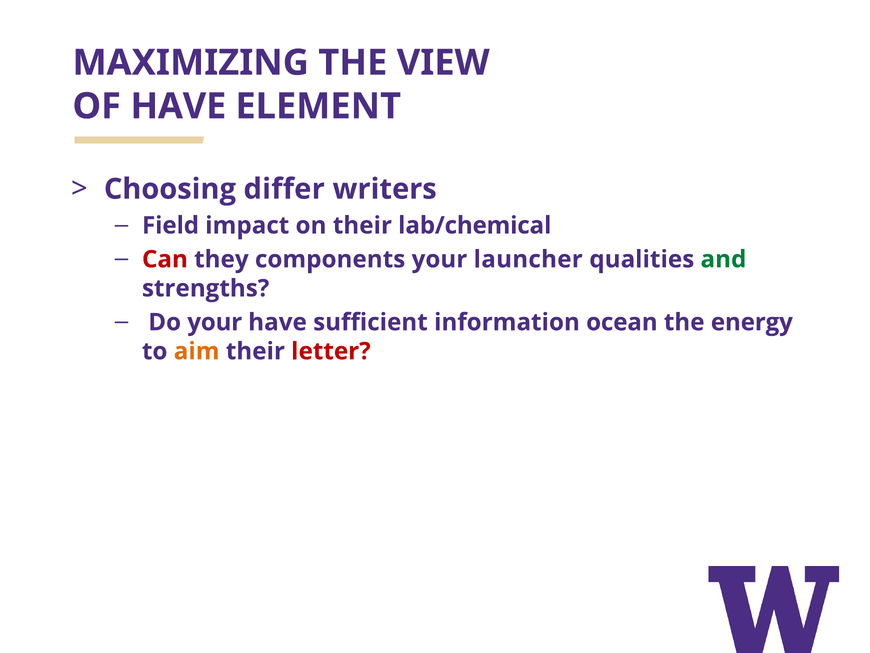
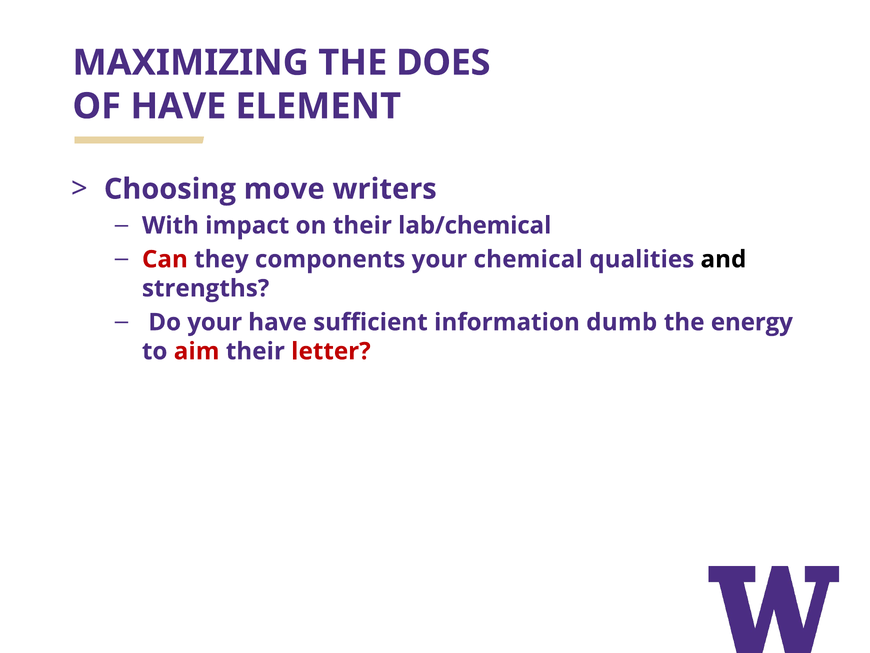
VIEW: VIEW -> DOES (443, 63)
differ: differ -> move (284, 189)
Field: Field -> With (170, 225)
launcher: launcher -> chemical (528, 259)
and colour: green -> black (723, 259)
ocean: ocean -> dumb (622, 322)
aim colour: orange -> red (197, 351)
